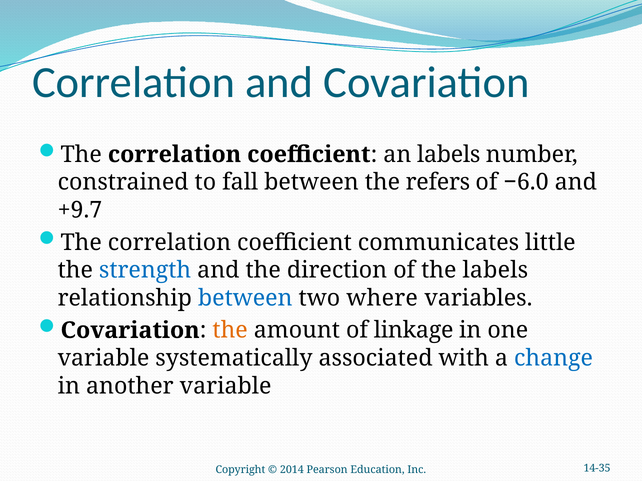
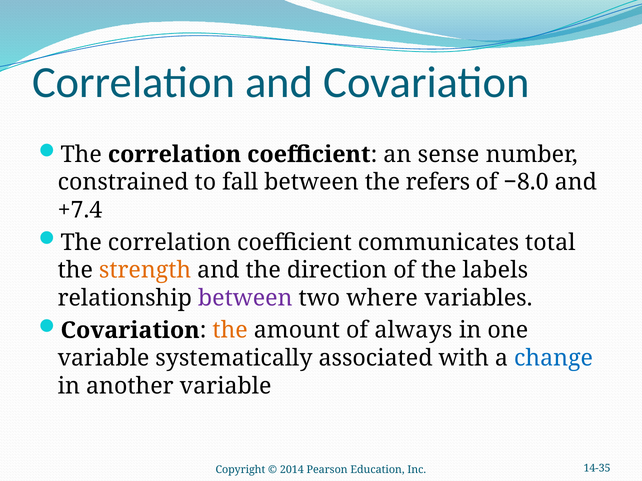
an labels: labels -> sense (449, 155)
−6.0: −6.0 -> −8.0 (526, 182)
+9.7: +9.7 -> +7.4 (80, 210)
little: little -> total (550, 243)
strength colour: blue -> orange (145, 270)
between colour: blue -> purple (245, 298)
linkage: linkage -> always (413, 331)
